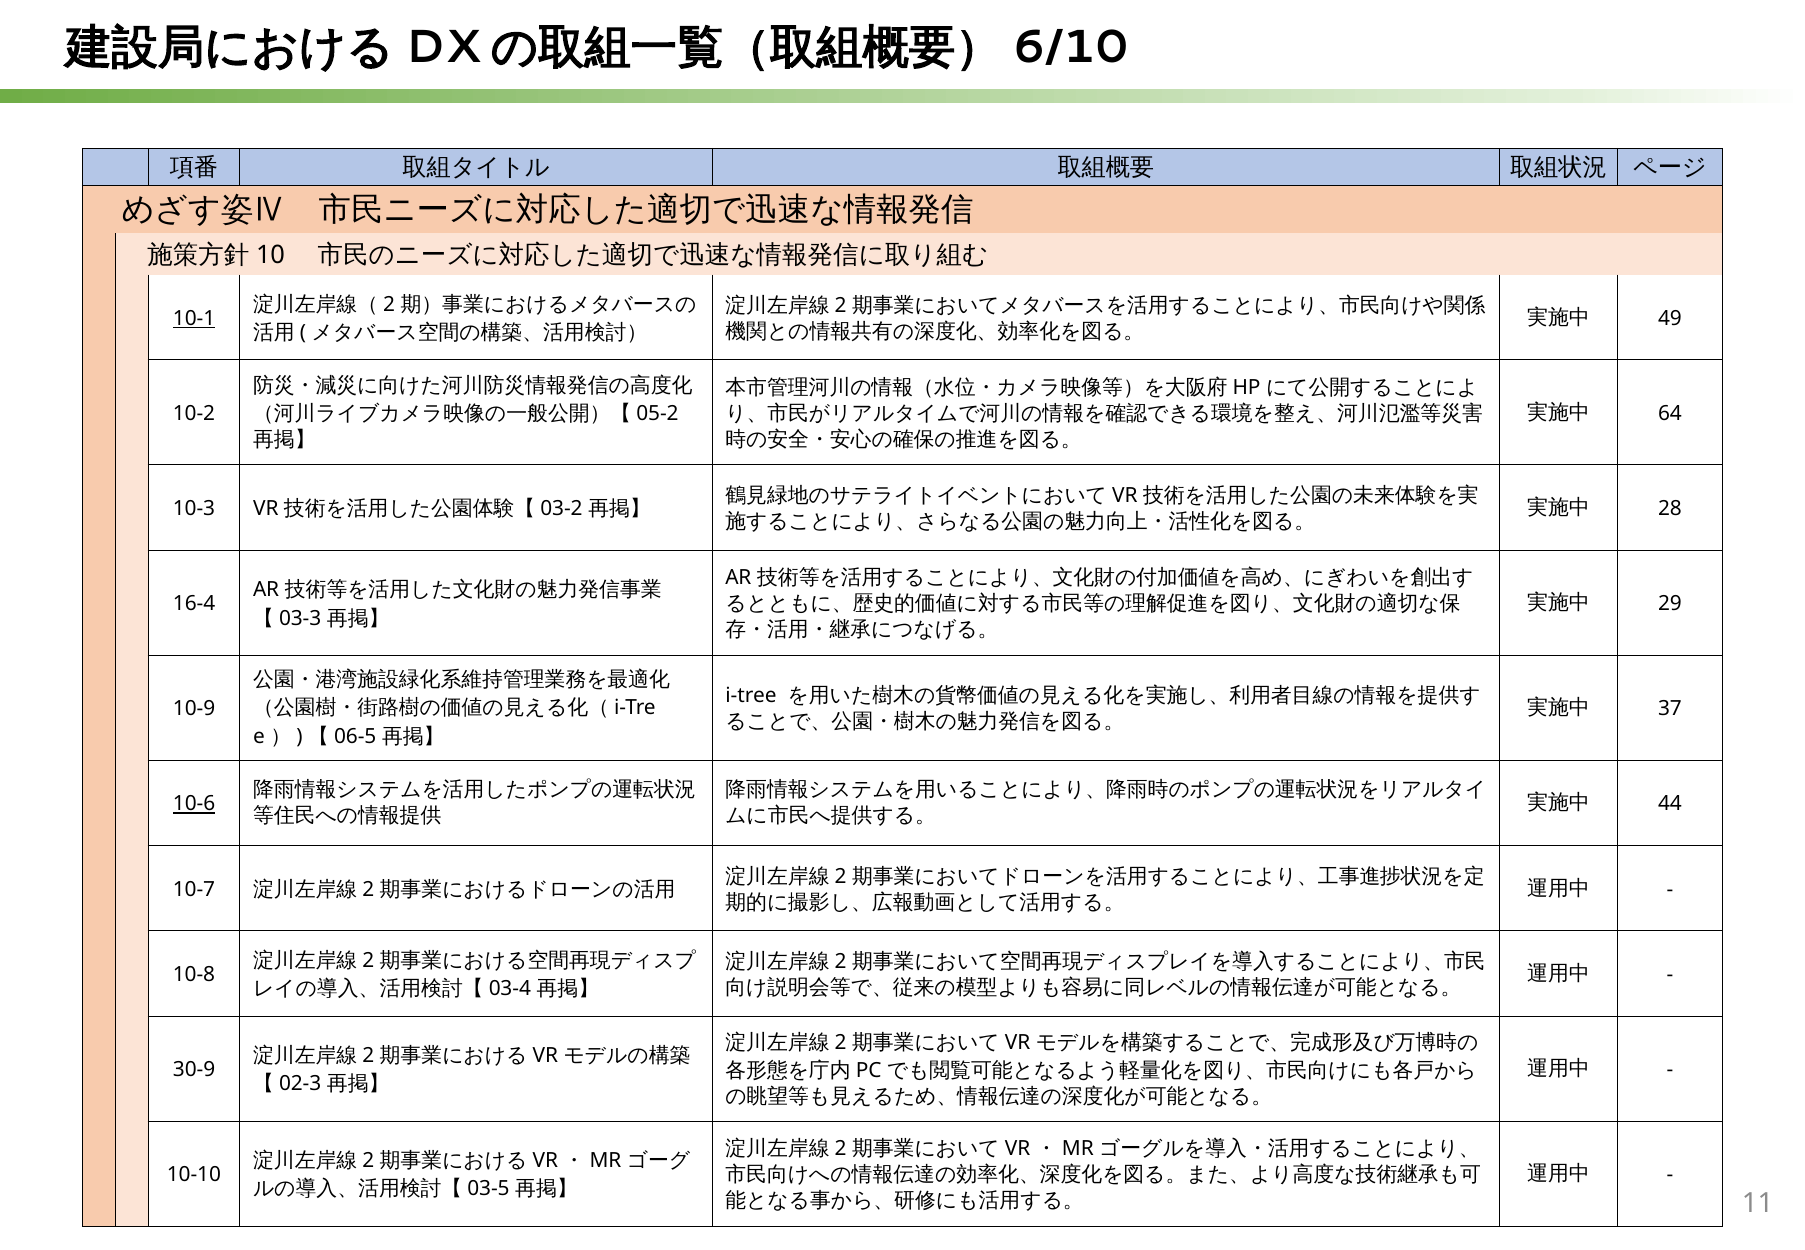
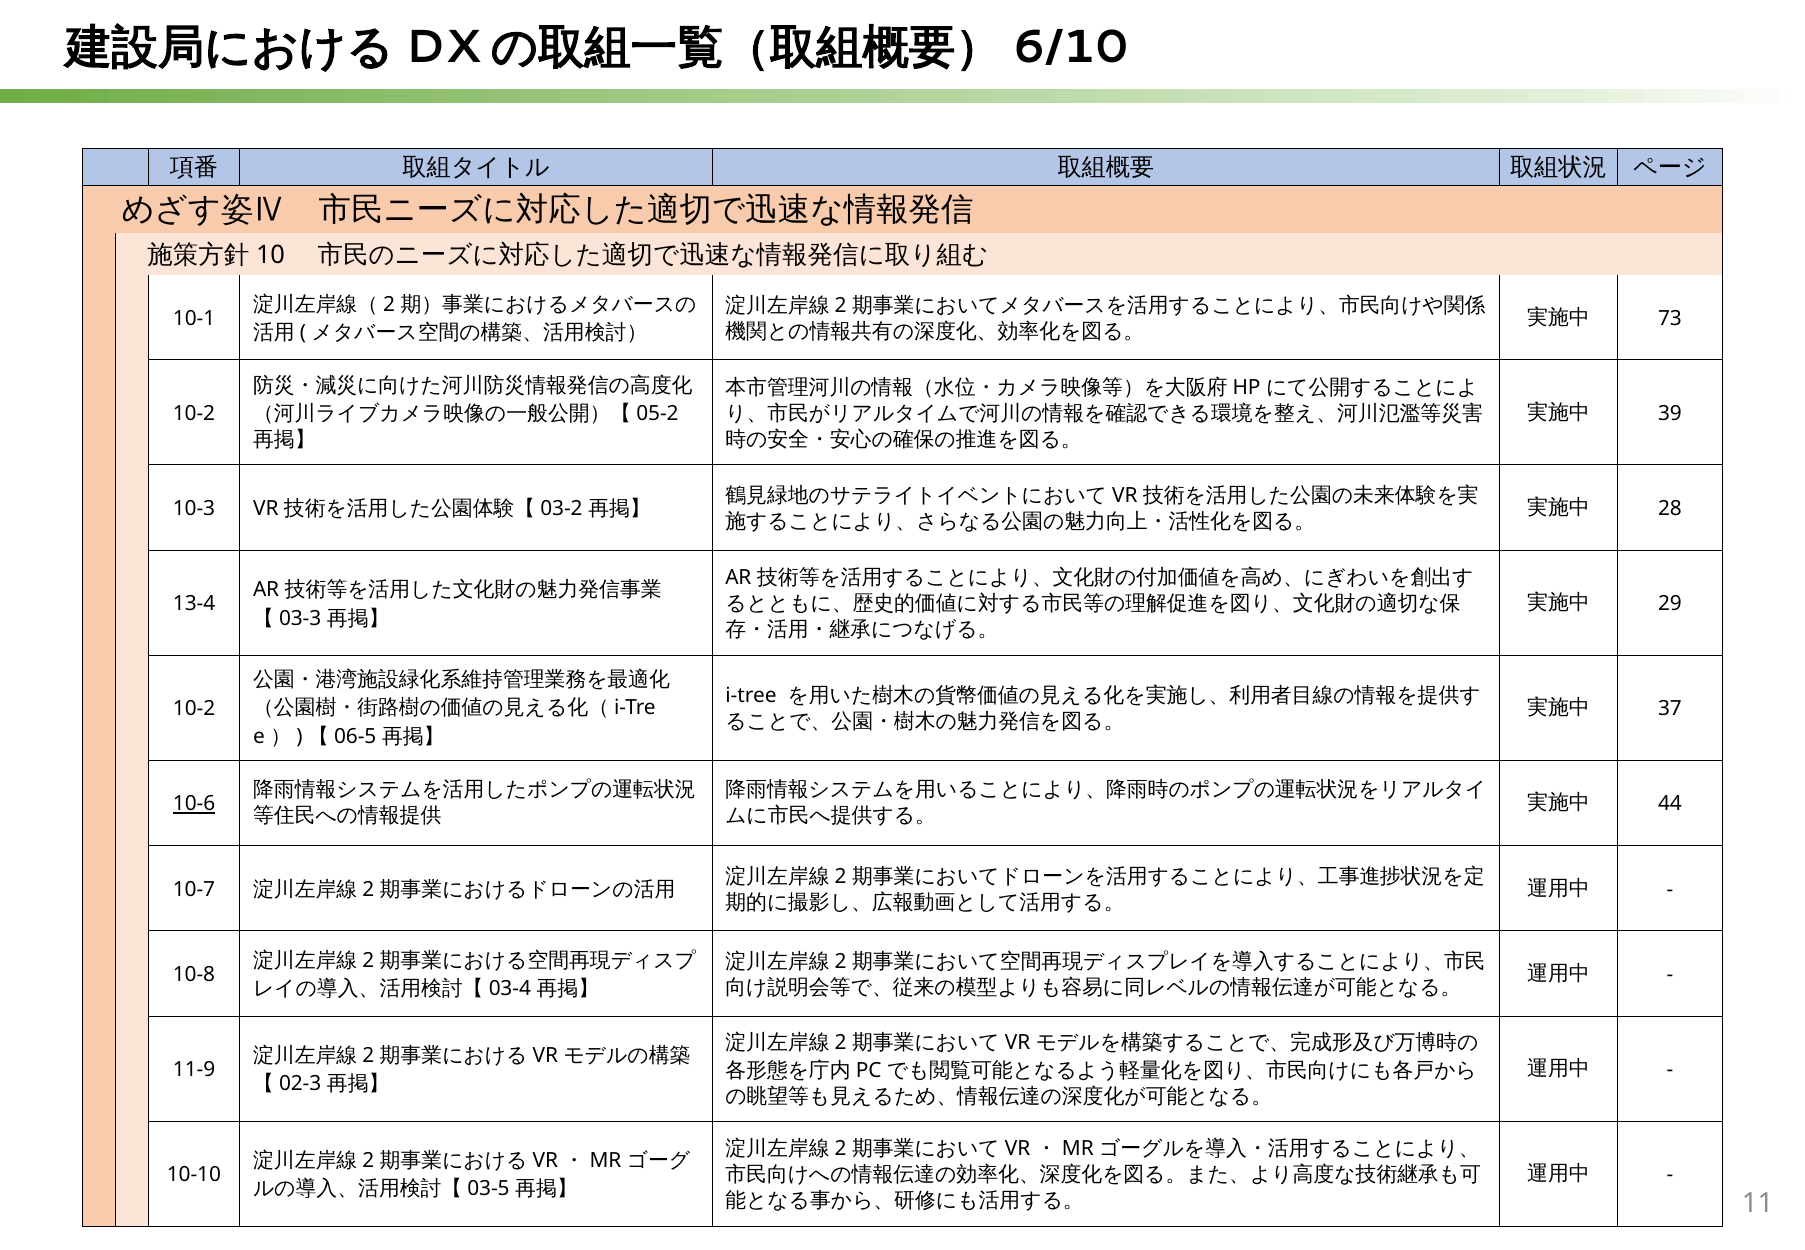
49: 49 -> 73 (1670, 318)
10-1 underline: present -> none (194, 318)
64: 64 -> 39 (1670, 414)
16-4: 16-4 -> 13-4 (194, 604)
10-9: 10-9 -> 10-2 (194, 709)
30-9: 30-9 -> 11-9 (194, 1069)
